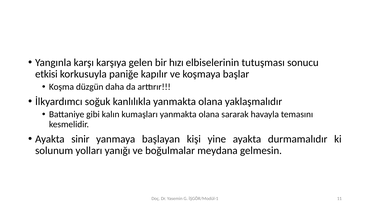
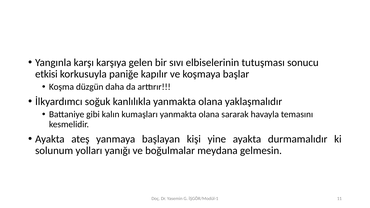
hızı: hızı -> sıvı (176, 63)
sinir: sinir -> ateş (80, 139)
